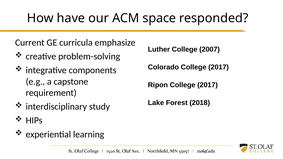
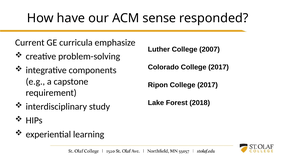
space: space -> sense (159, 18)
